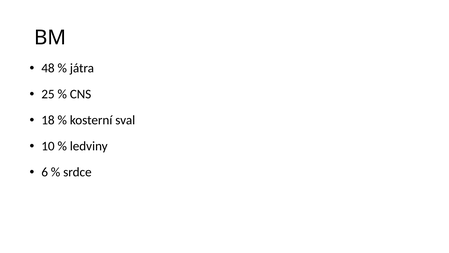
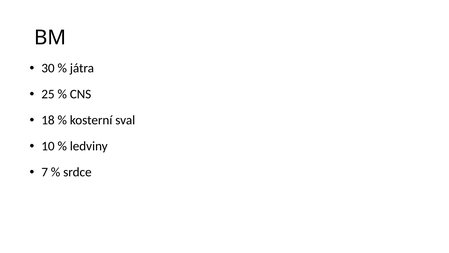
48: 48 -> 30 (48, 68)
6: 6 -> 7 (45, 172)
